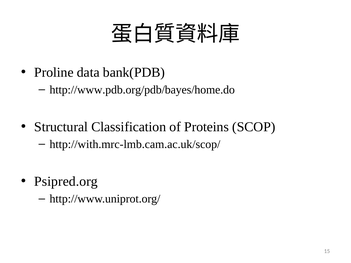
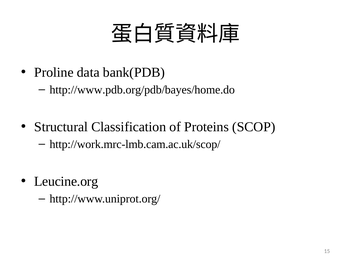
http://with.mrc-lmb.cam.ac.uk/scop/: http://with.mrc-lmb.cam.ac.uk/scop/ -> http://work.mrc-lmb.cam.ac.uk/scop/ (135, 144)
Psipred.org: Psipred.org -> Leucine.org (66, 182)
